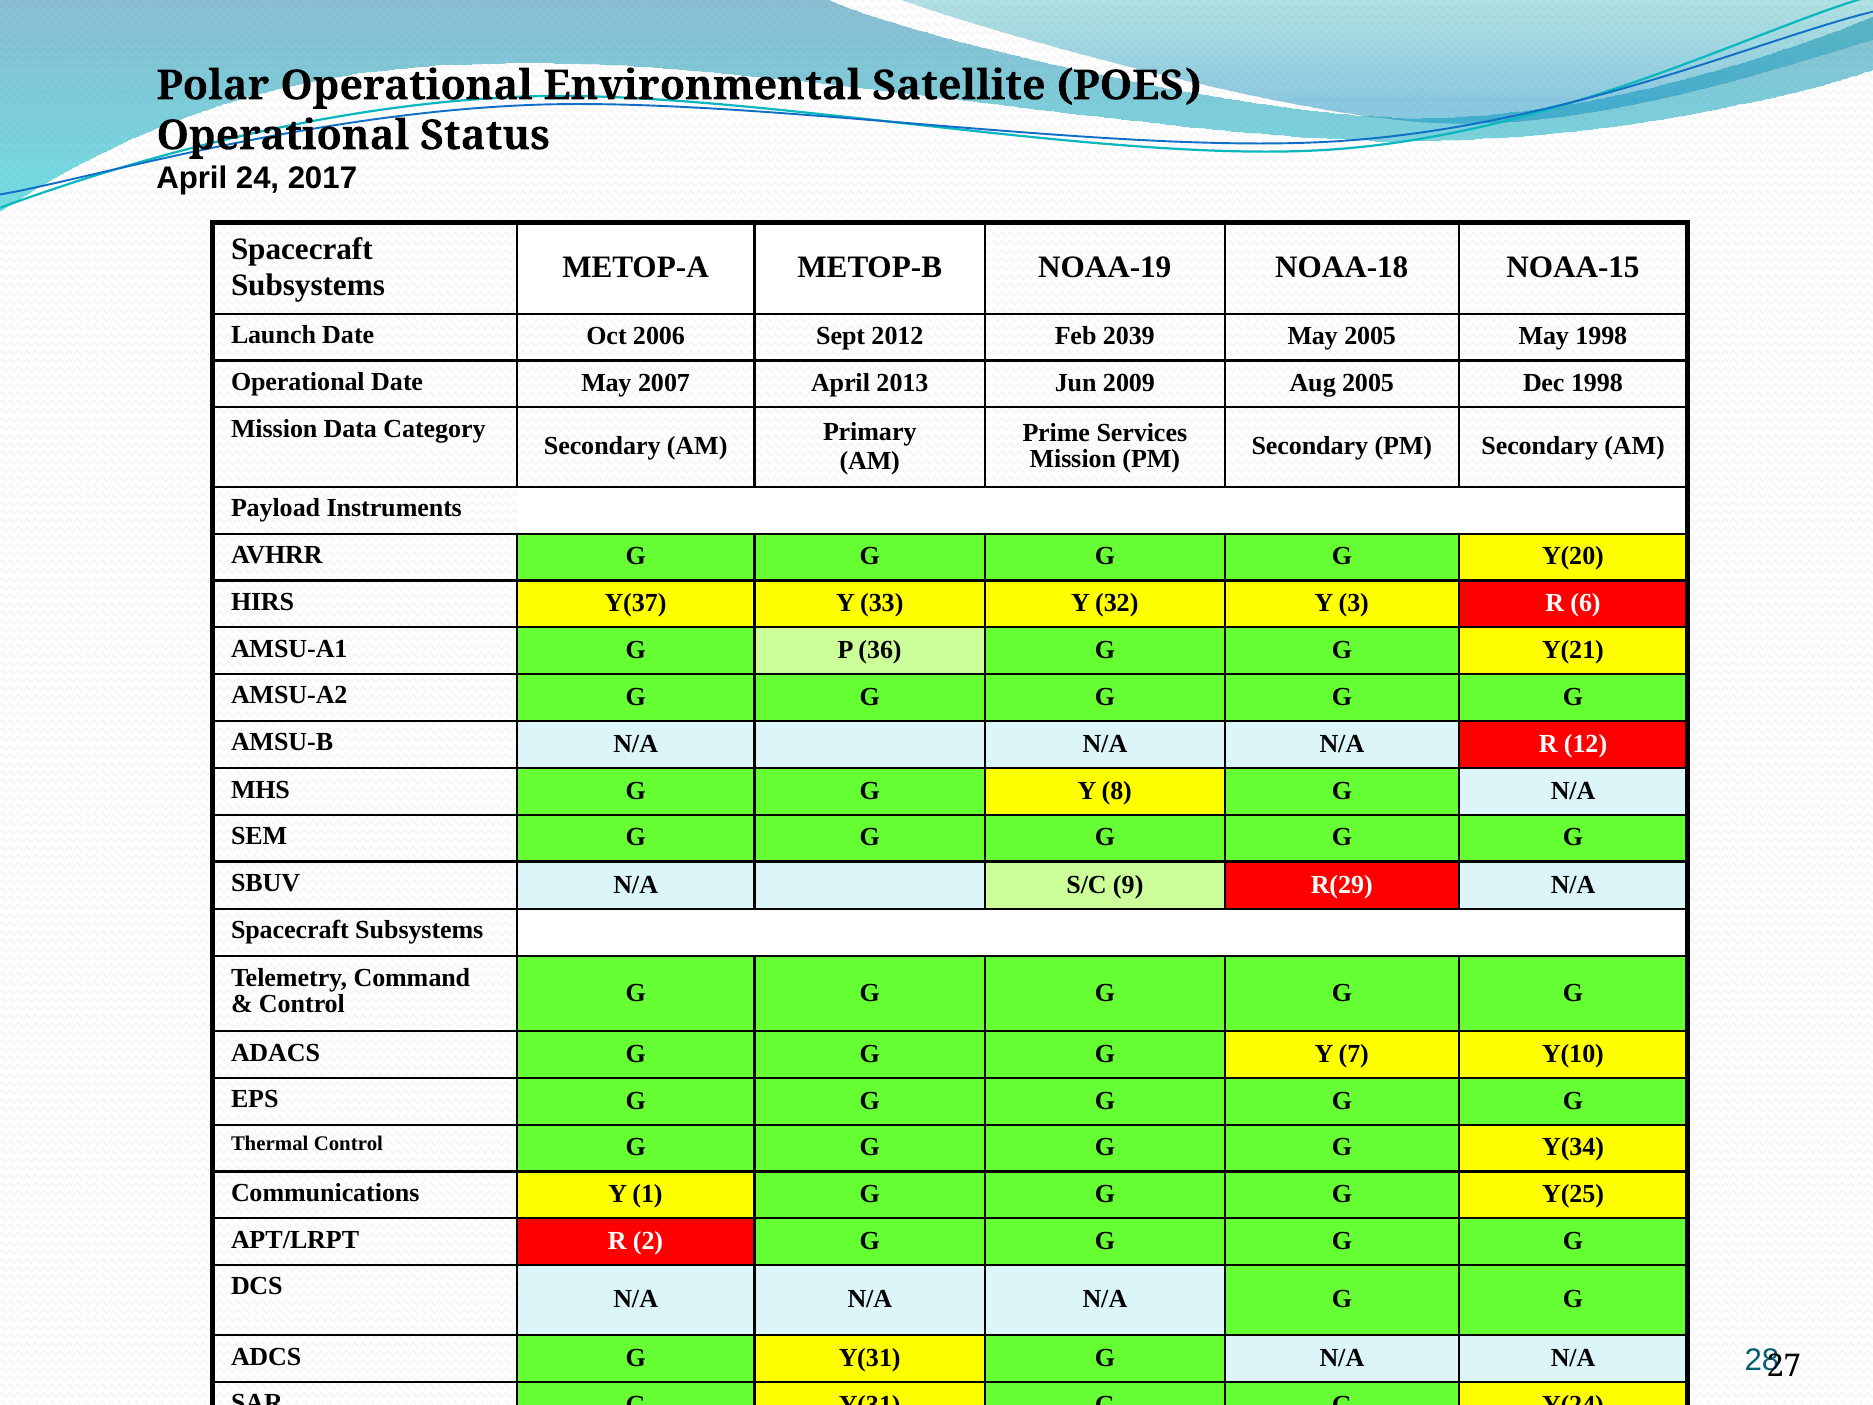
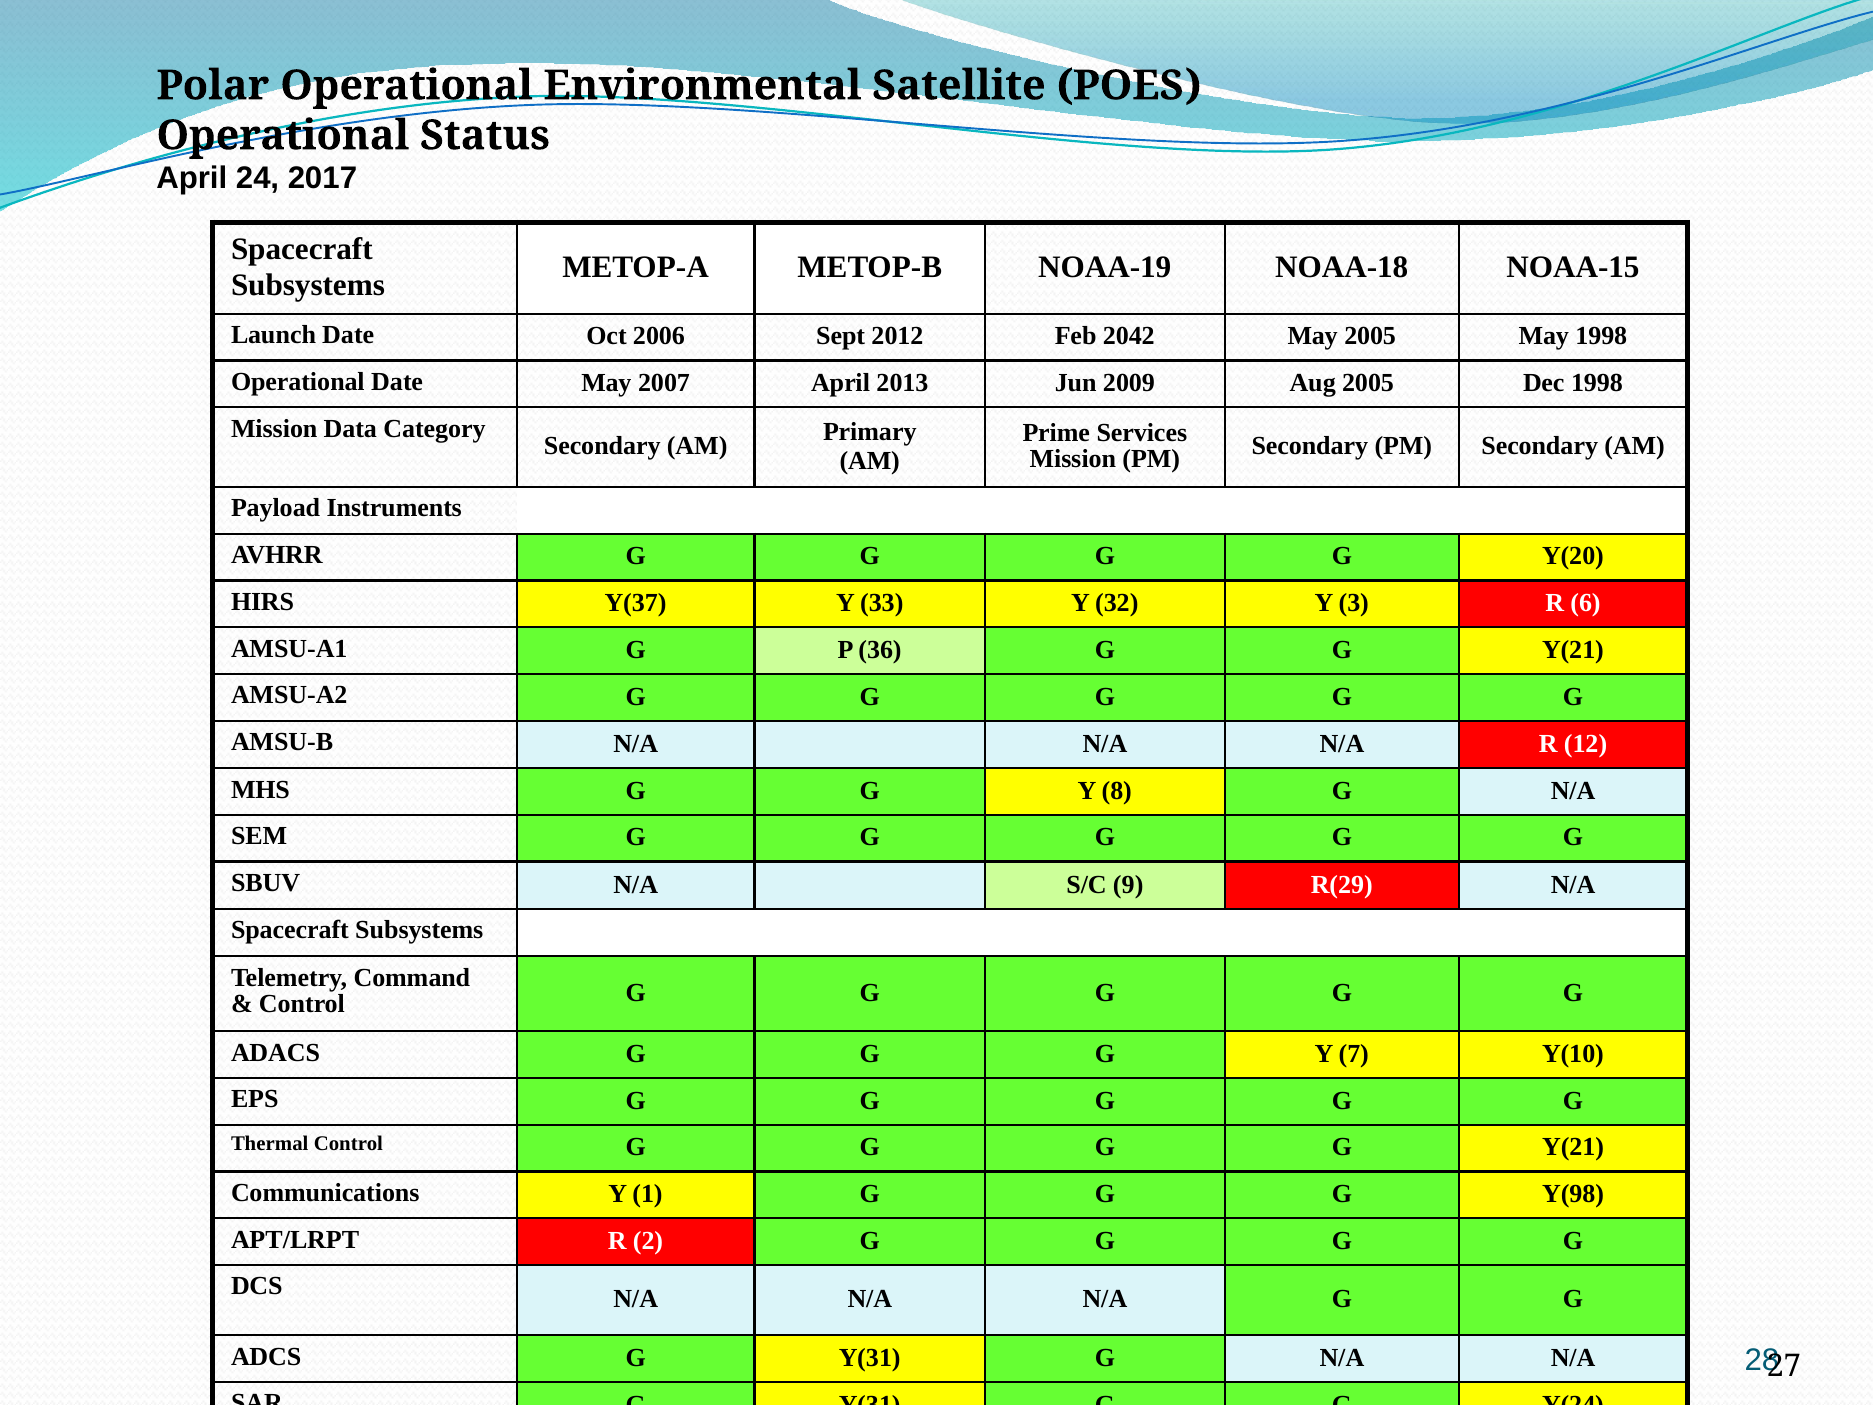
2039: 2039 -> 2042 (1129, 336)
G G G Y(34: Y(34 -> Y(21 (1573, 1147)
Y(25: Y(25 -> Y(98 (1573, 1194)
